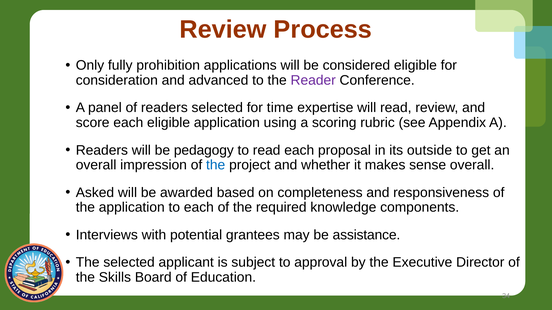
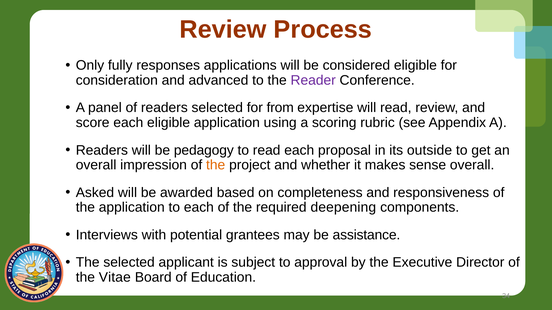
prohibition: prohibition -> responses (168, 66)
time: time -> from (280, 108)
the colour: blue -> orange (216, 165)
knowledge: knowledge -> deepening (343, 208)
Skills: Skills -> Vitae (115, 278)
